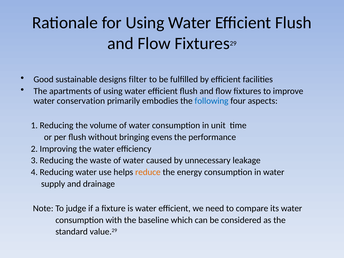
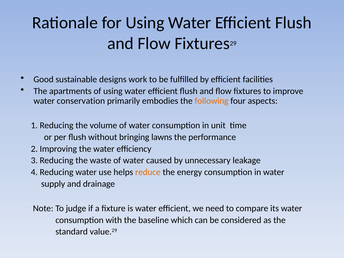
filter: filter -> work (138, 79)
following colour: blue -> orange (212, 101)
evens: evens -> lawns (162, 137)
